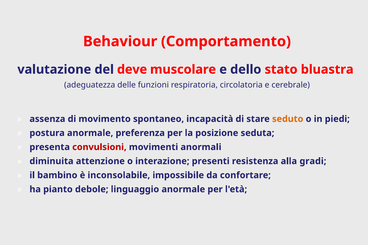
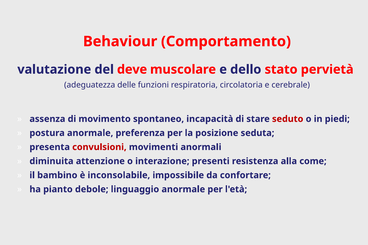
bluastra: bluastra -> pervietà (327, 70)
seduto colour: orange -> red (288, 119)
gradi: gradi -> come (313, 161)
